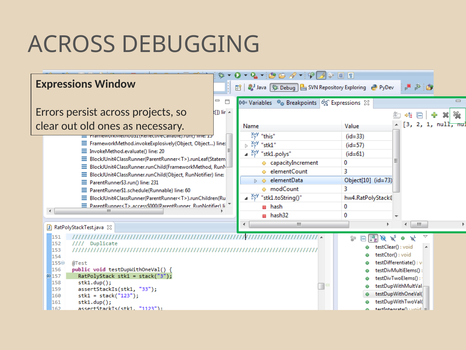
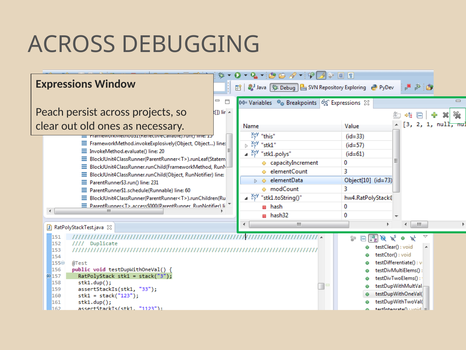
Errors: Errors -> Peach (50, 112)
